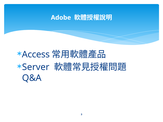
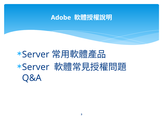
Access: Access -> Server (36, 55)
